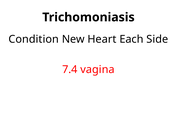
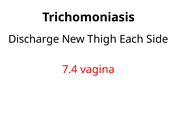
Condition: Condition -> Discharge (34, 39)
Heart: Heart -> Thigh (102, 39)
